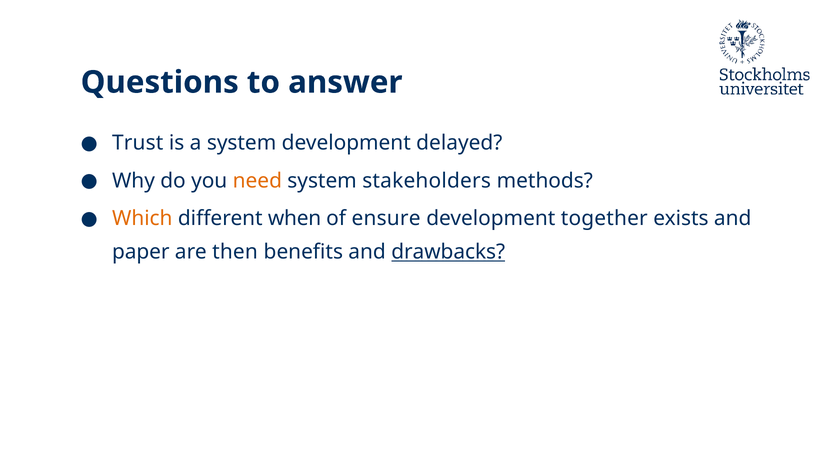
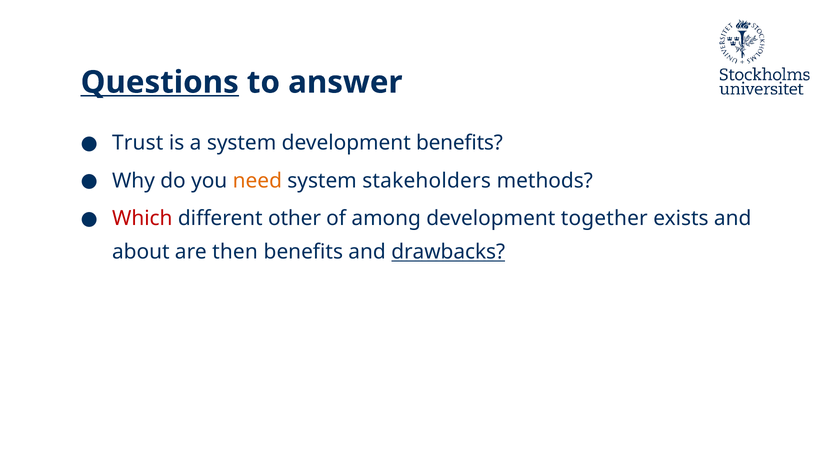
Questions underline: none -> present (160, 82)
development delayed: delayed -> benefits (459, 143)
Which colour: orange -> red (142, 219)
when: when -> other (295, 219)
ensure: ensure -> among (386, 219)
paper: paper -> about (141, 252)
